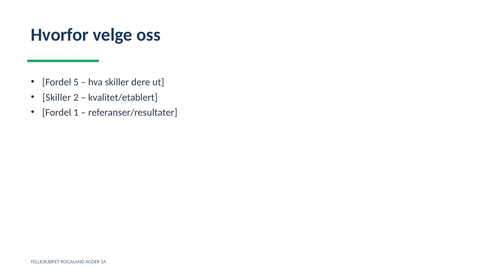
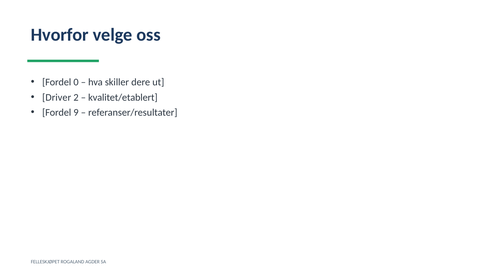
5: 5 -> 0 (76, 82)
Skiller: Skiller -> Driver (57, 97)
1: 1 -> 9 (76, 112)
